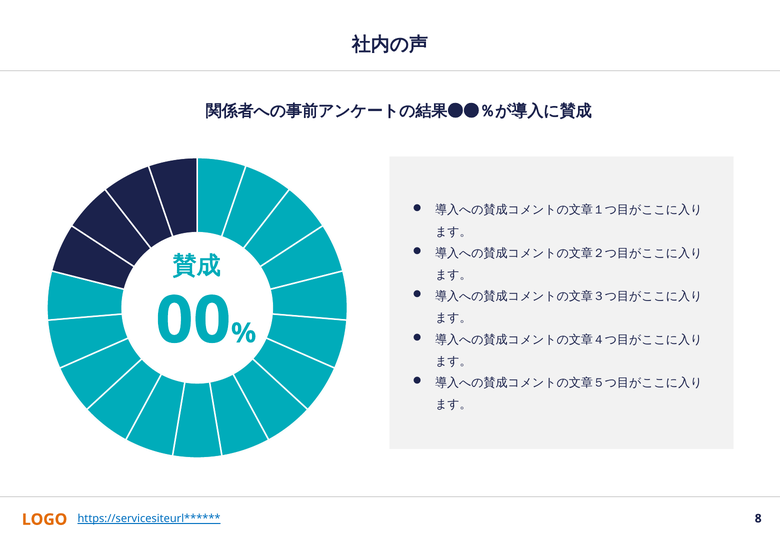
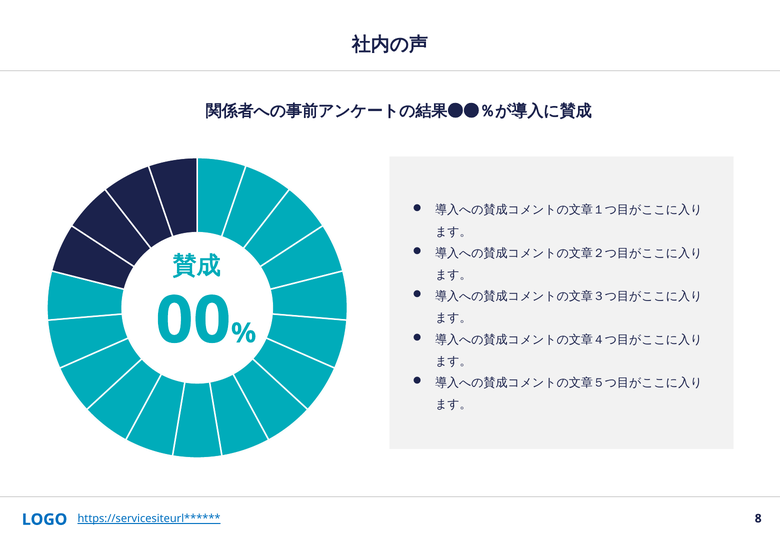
LOGO colour: orange -> blue (45, 520)
